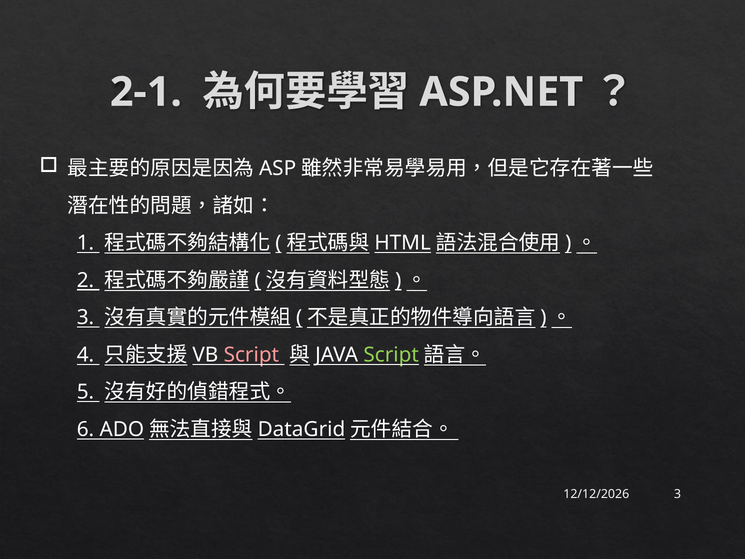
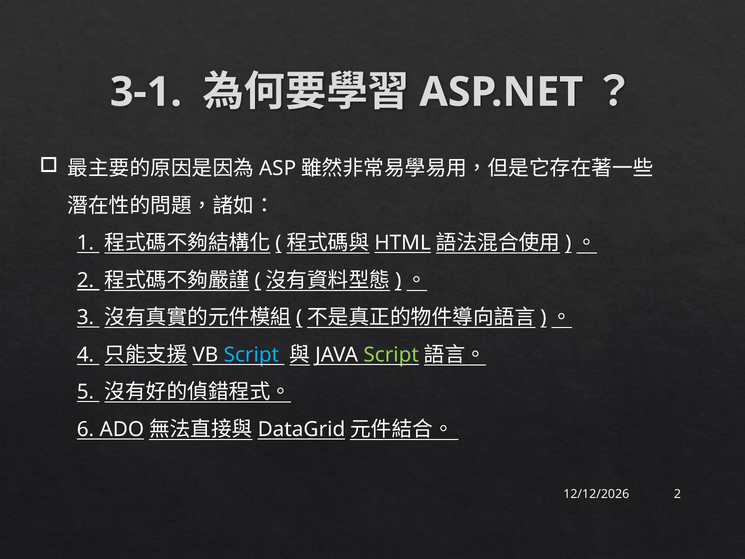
2-1: 2-1 -> 3-1 (146, 92)
Script colour: pink -> light blue (251, 355)
3: 3 -> 2 (678, 494)
